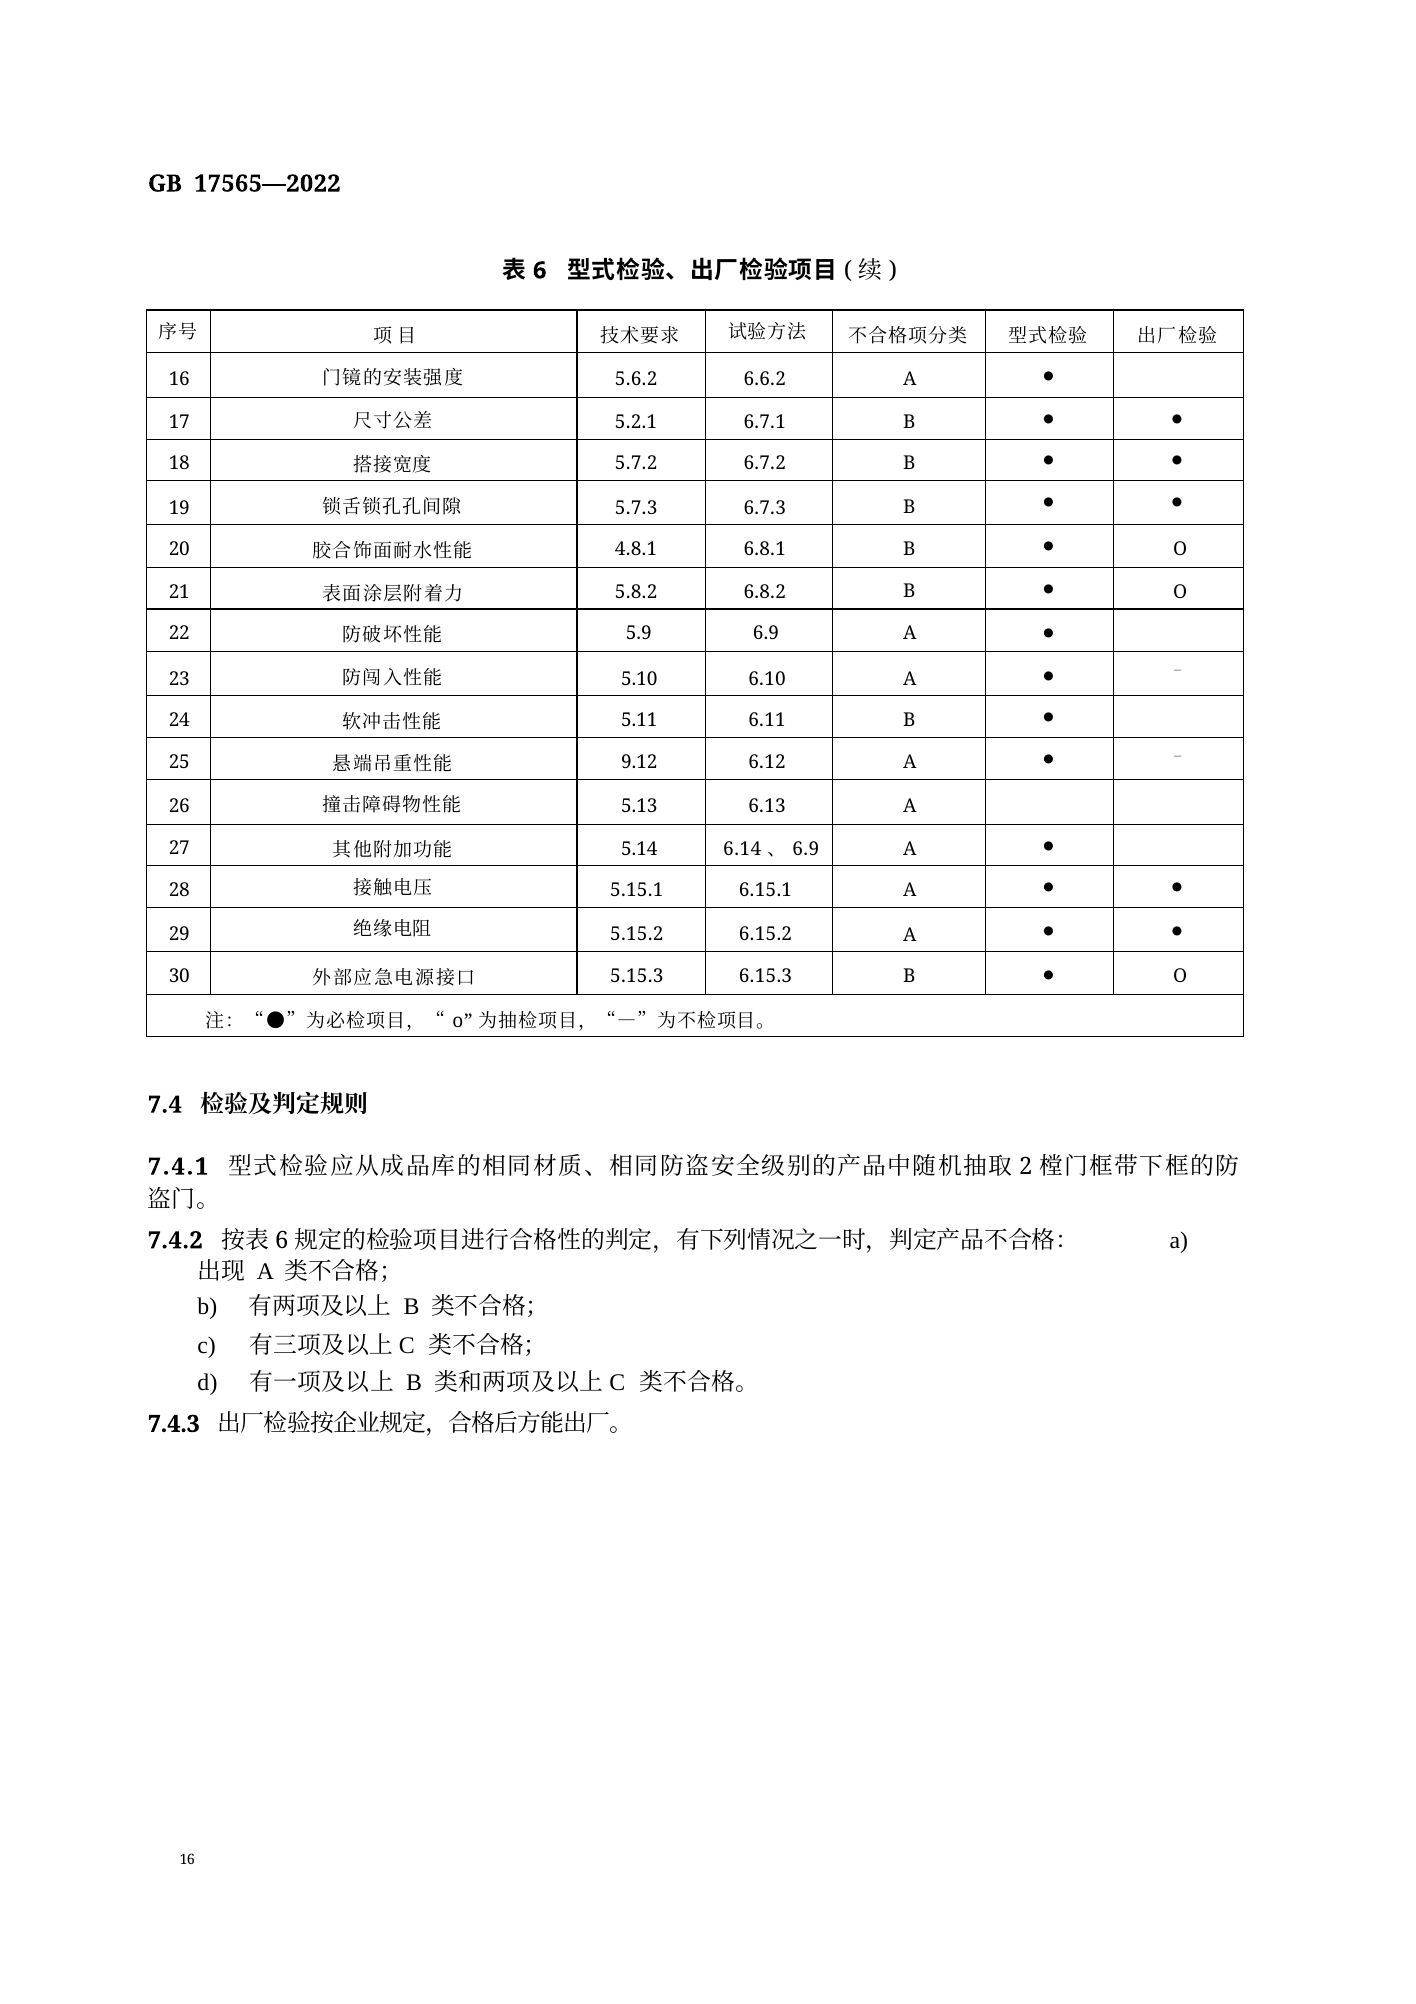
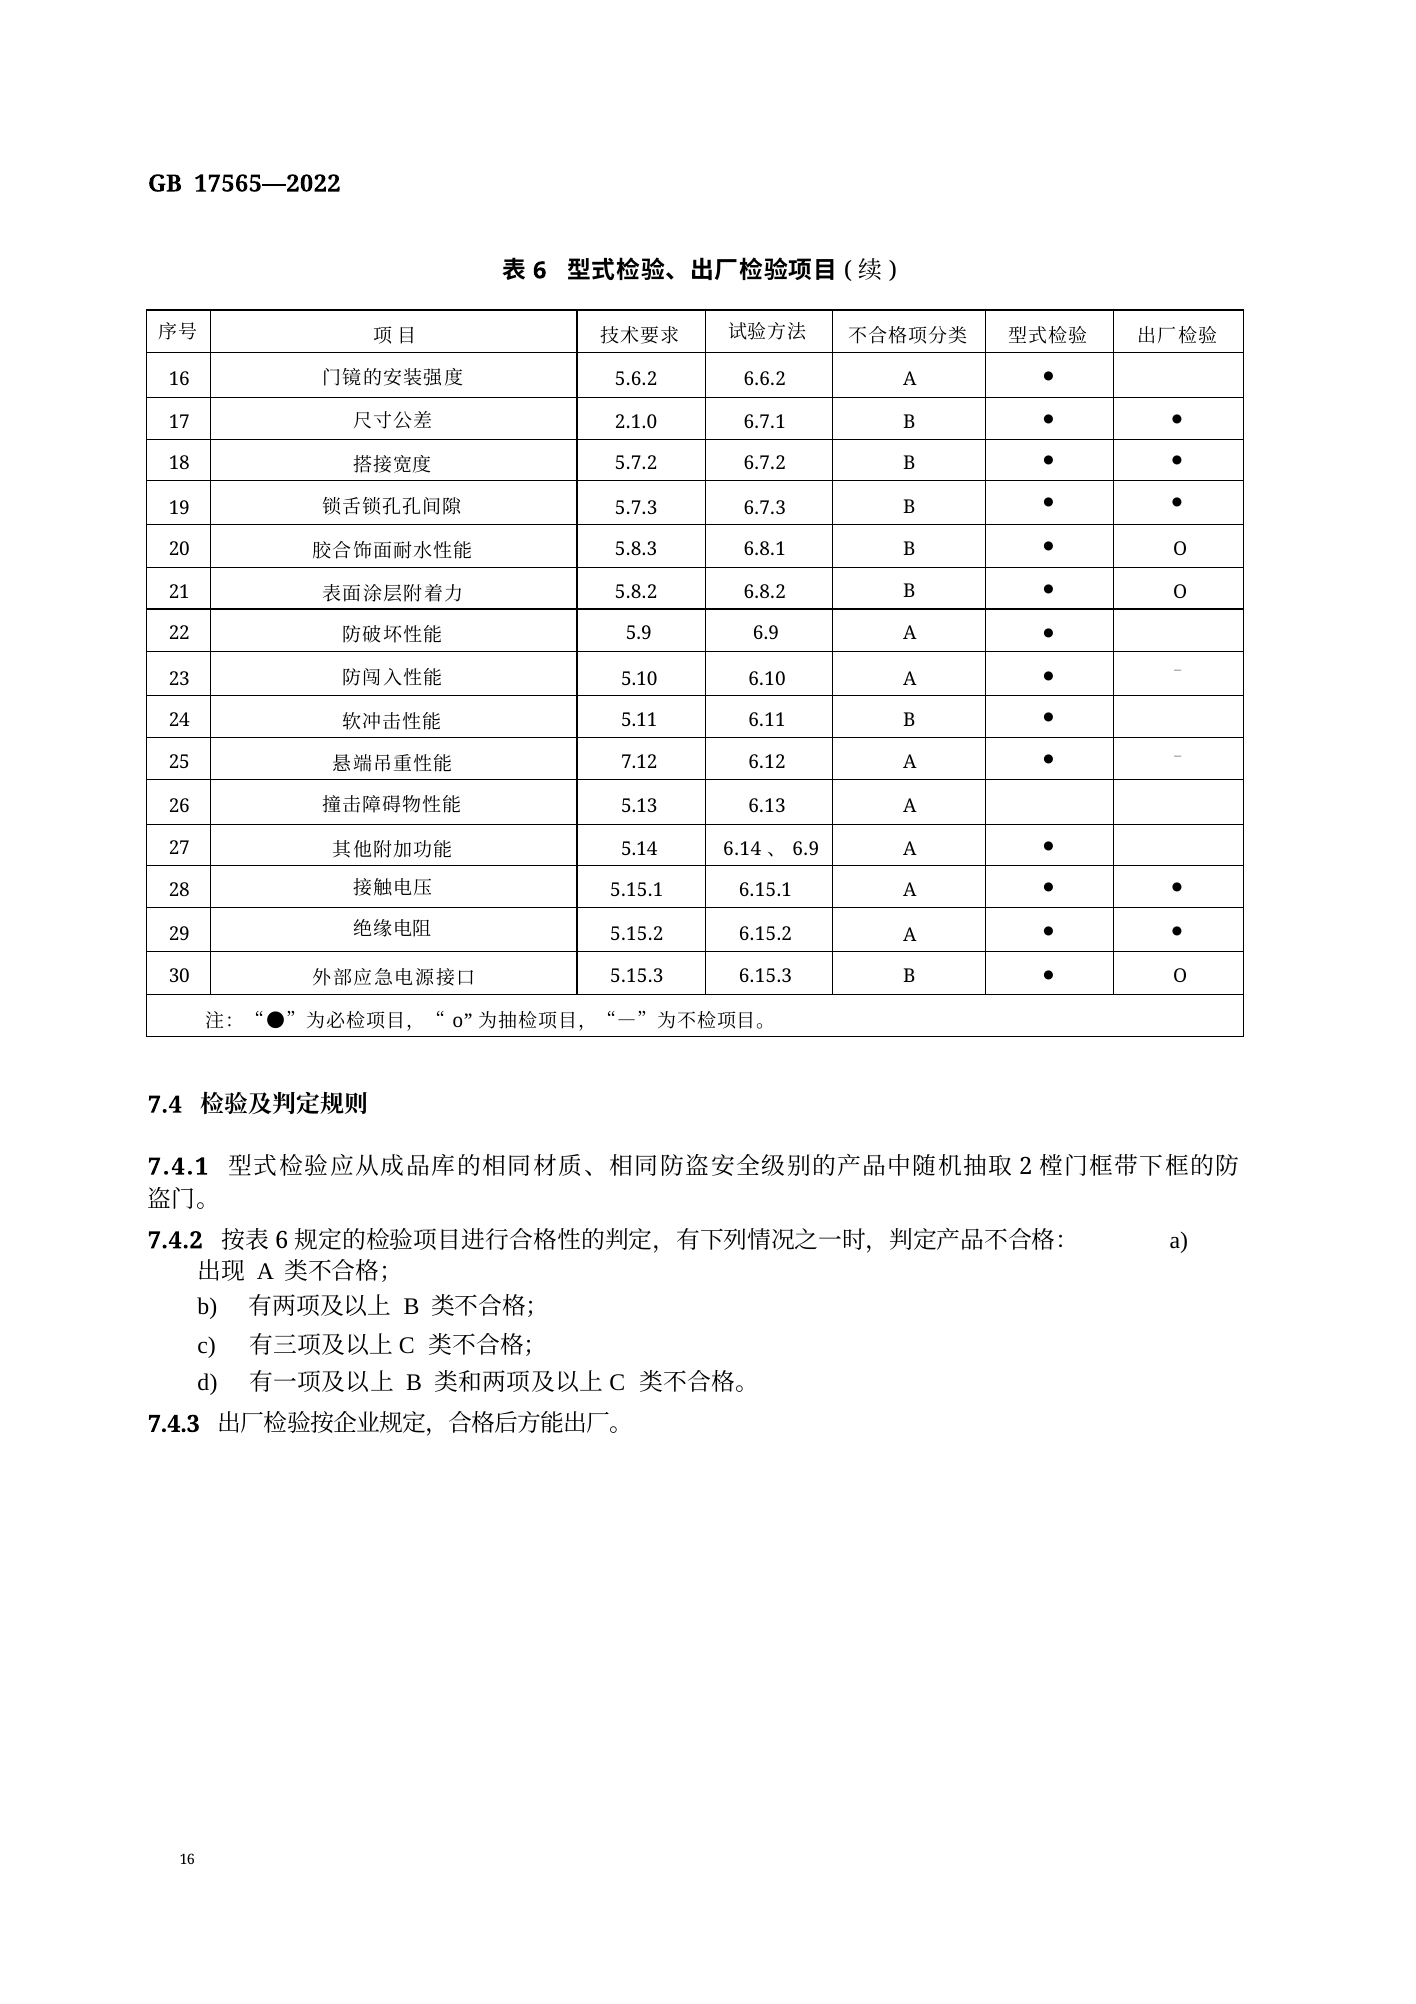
5.2.1: 5.2.1 -> 2.1.0 (636, 422)
4.8.1: 4.8.1 -> 5.8.3 (636, 549)
9.12: 9.12 -> 7.12 (639, 762)
